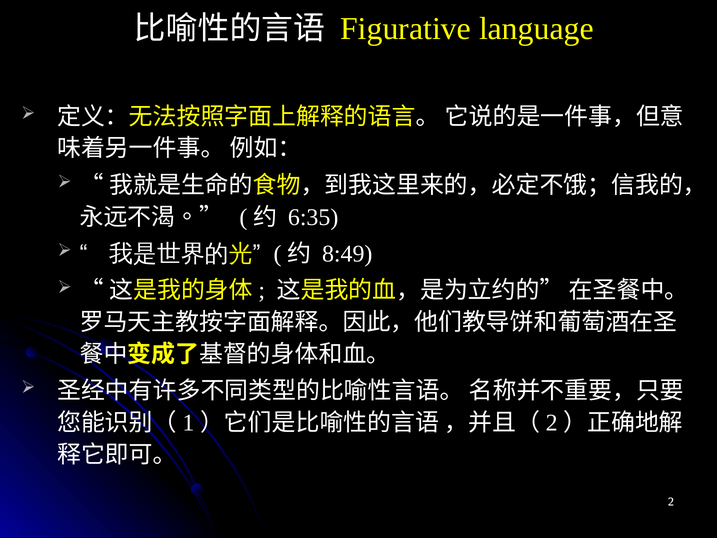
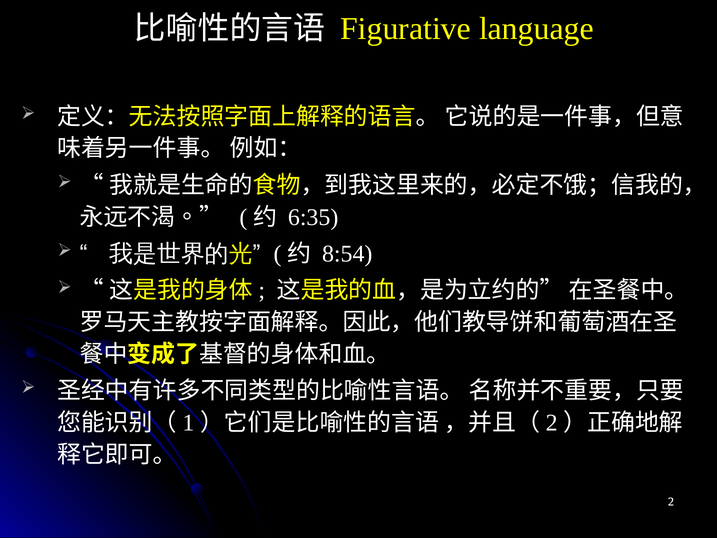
8:49: 8:49 -> 8:54 (347, 254)
